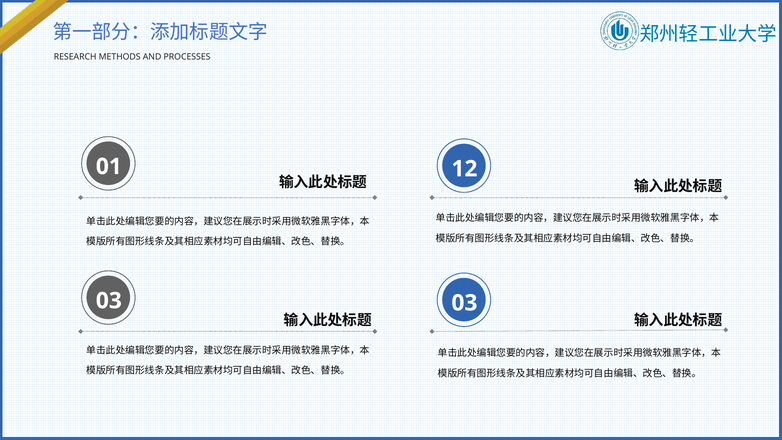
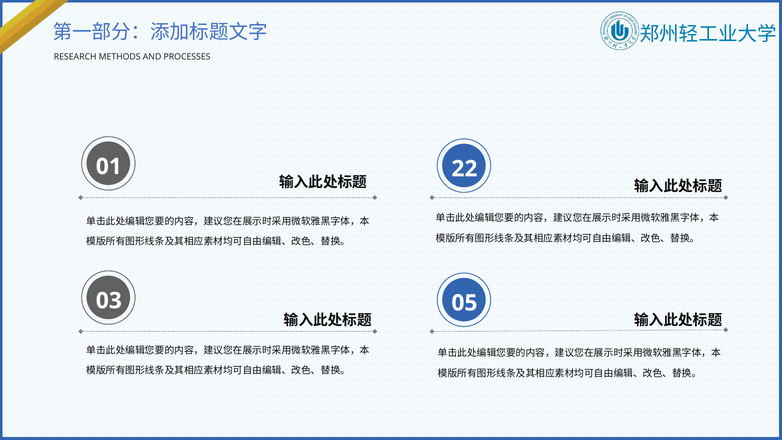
12: 12 -> 22 (464, 169)
03 03: 03 -> 05 (464, 303)
